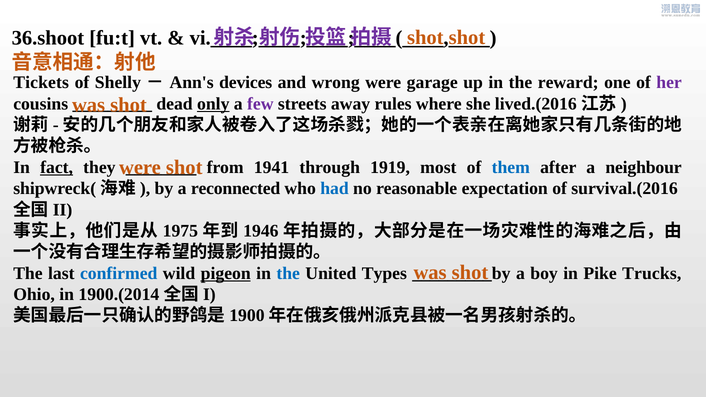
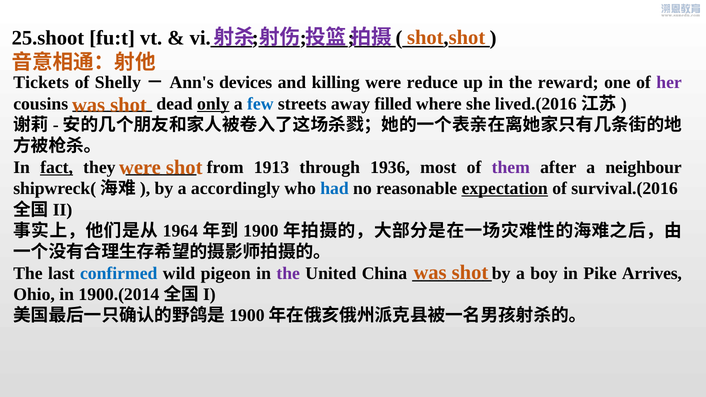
36.shoot: 36.shoot -> 25.shoot (48, 38)
wrong: wrong -> killing (336, 83)
garage: garage -> reduce (432, 83)
few colour: purple -> blue (260, 104)
rules: rules -> filled (393, 104)
1941: 1941 -> 1913 (272, 167)
1919: 1919 -> 1936 (390, 167)
them colour: blue -> purple (511, 167)
reconnected: reconnected -> accordingly (235, 189)
expectation underline: none -> present (505, 189)
1975: 1975 -> 1964 (180, 231)
1946: 1946 -> 1900 (261, 231)
pigeon underline: present -> none (226, 273)
the colour: blue -> purple (288, 273)
Types: Types -> China (384, 273)
Trucks: Trucks -> Arrives (652, 273)
